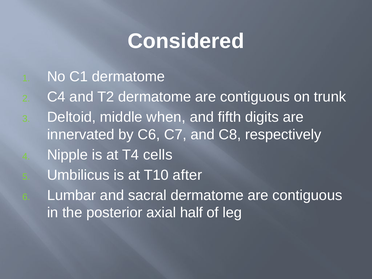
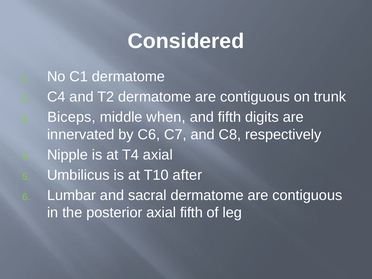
Deltoid: Deltoid -> Biceps (71, 117)
T4 cells: cells -> axial (158, 155)
axial half: half -> fifth (191, 213)
